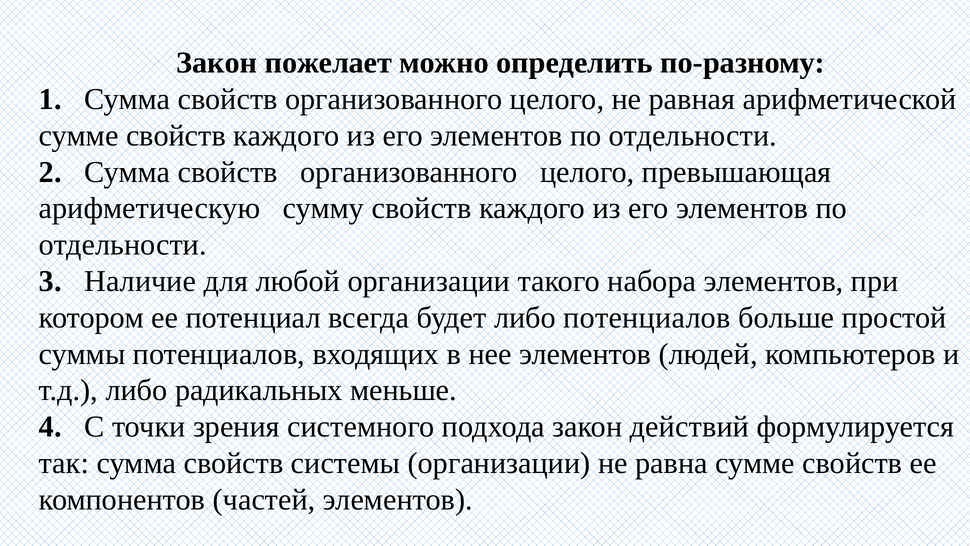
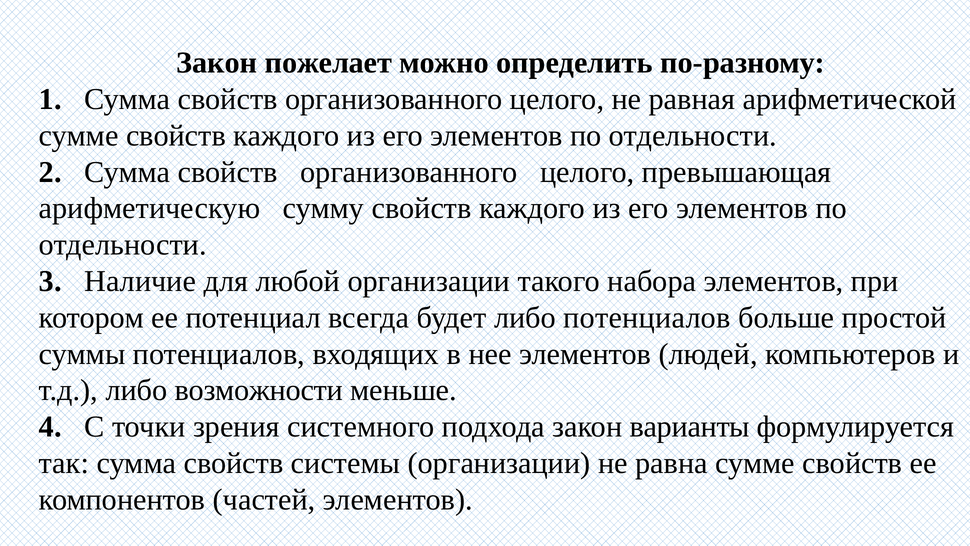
радикальных: радикальных -> возможности (259, 390)
действий: действий -> варианты (690, 426)
